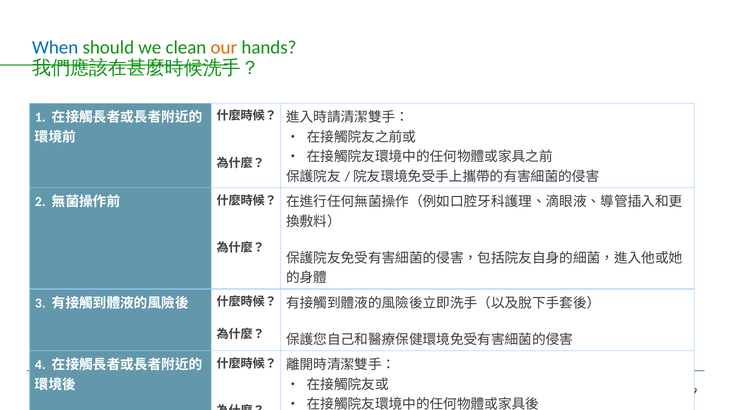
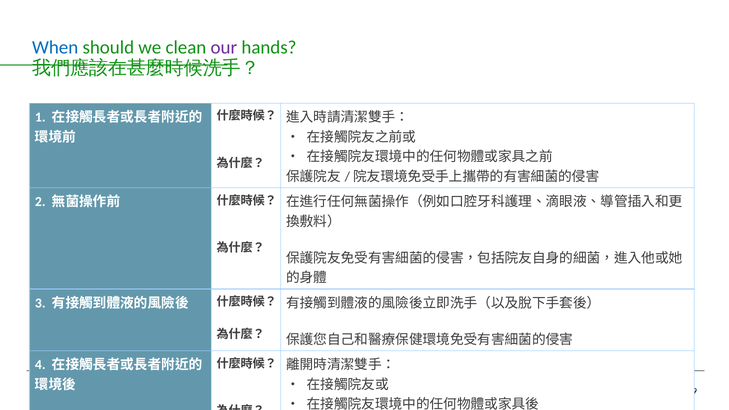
our colour: orange -> purple (224, 48)
